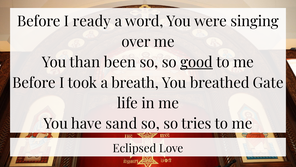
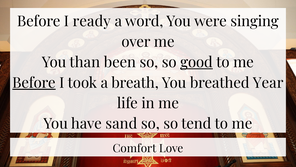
Before underline: none -> present (34, 83)
Gate: Gate -> Year (268, 83)
tries: tries -> tend (196, 123)
Eclipsed: Eclipsed -> Comfort (135, 148)
